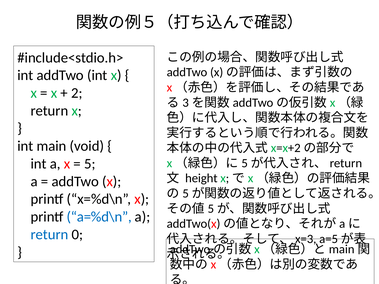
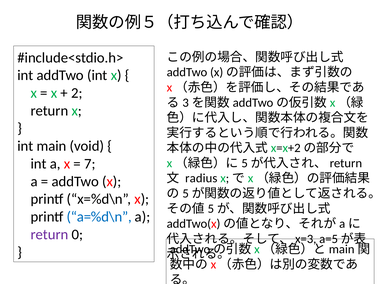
5: 5 -> 7 (90, 164)
height: height -> radius (201, 178)
return colour: blue -> purple (49, 235)
